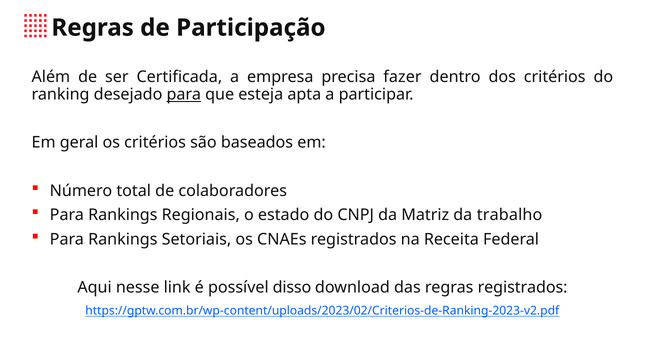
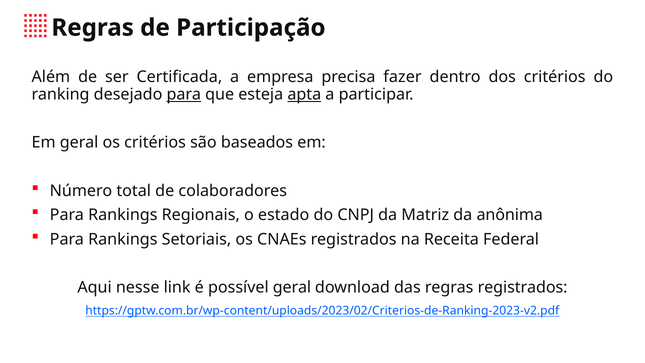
apta underline: none -> present (304, 94)
trabalho: trabalho -> anônima (510, 215)
possível disso: disso -> geral (292, 287)
